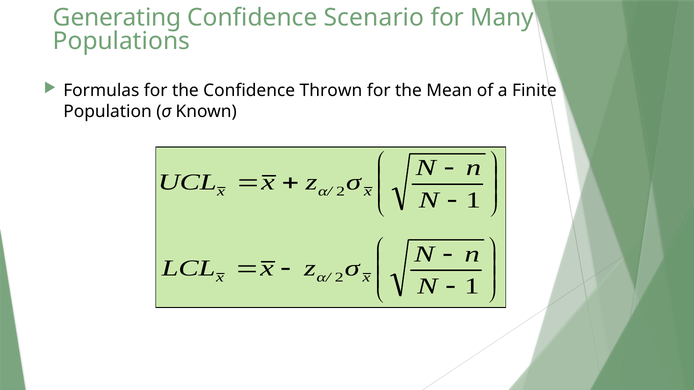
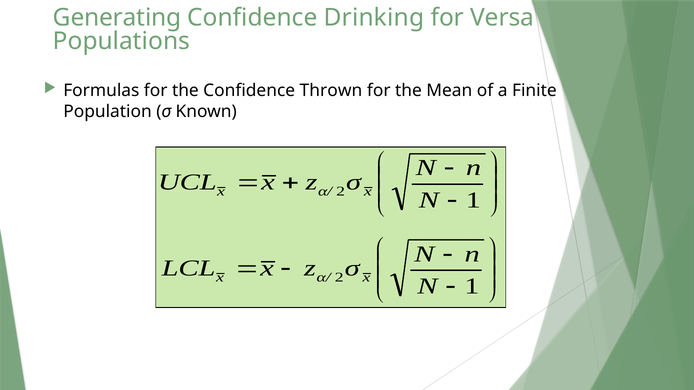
Scenario: Scenario -> Drinking (374, 18)
Many: Many -> Versa (502, 18)
